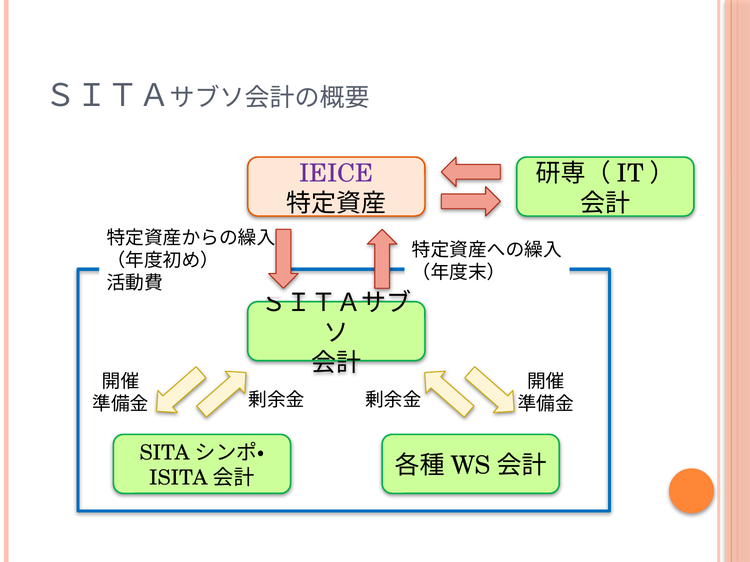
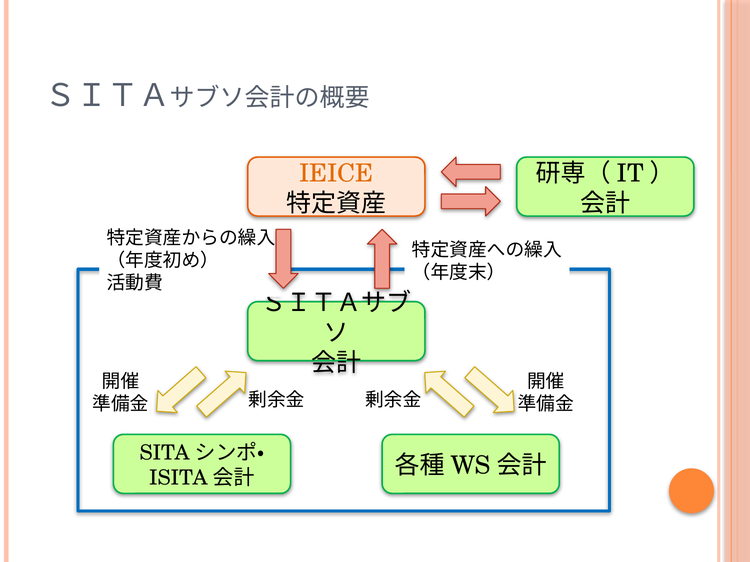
IEICE colour: purple -> orange (336, 173)
